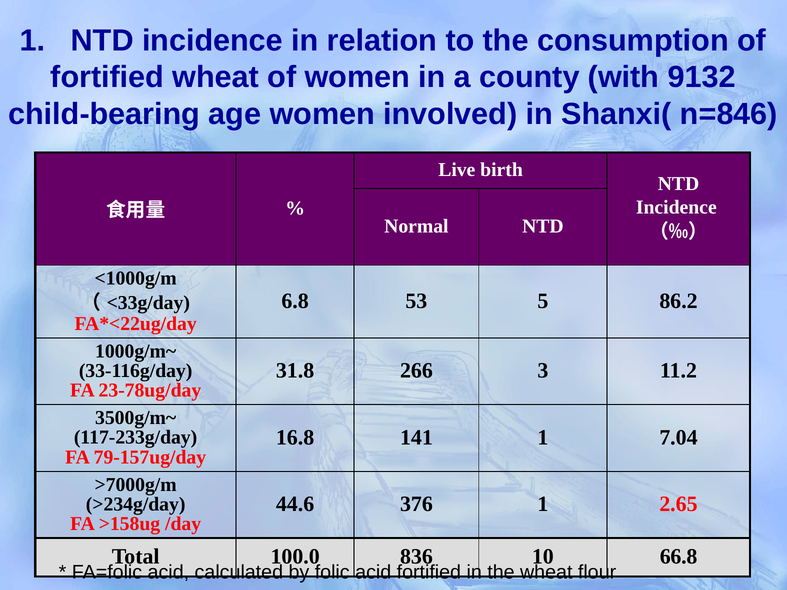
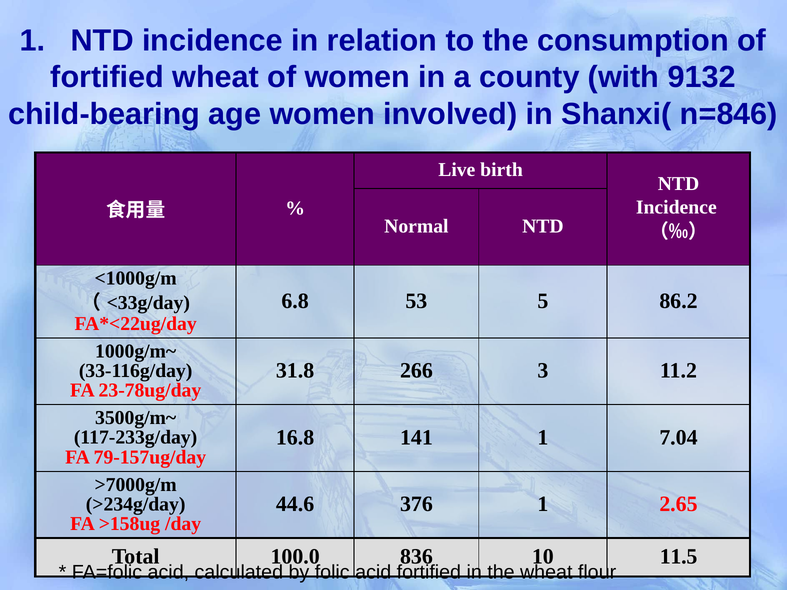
66.8: 66.8 -> 11.5 (679, 557)
